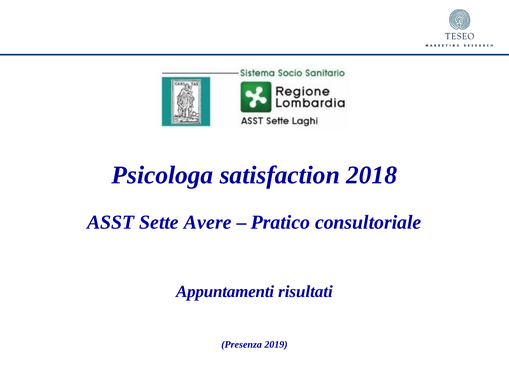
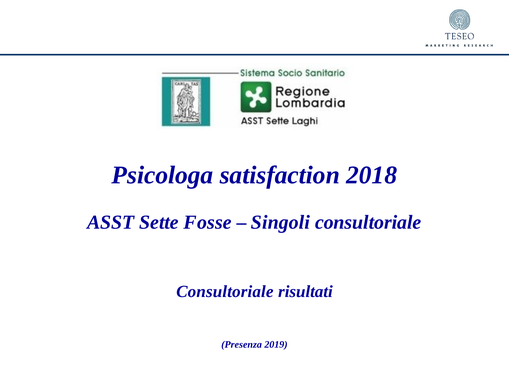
Avere: Avere -> Fosse (208, 222)
Pratico: Pratico -> Singoli (280, 222)
Appuntamenti: Appuntamenti -> Consultoriale (225, 291)
